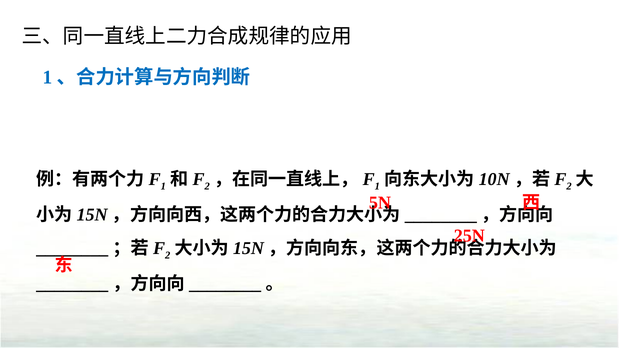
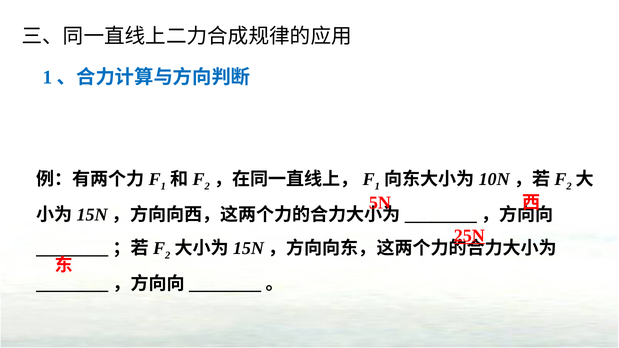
25N underline: none -> present (469, 236)
